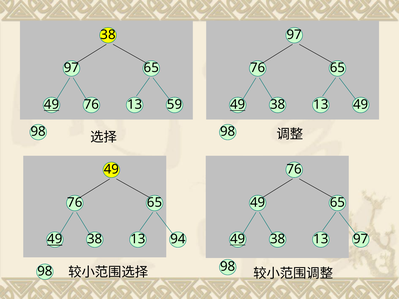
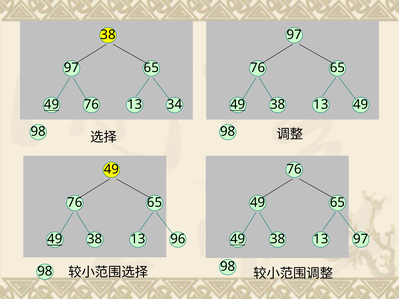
59: 59 -> 34 (175, 105)
94: 94 -> 96 (178, 239)
